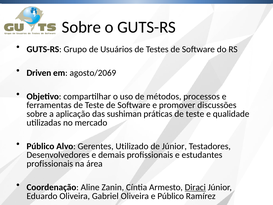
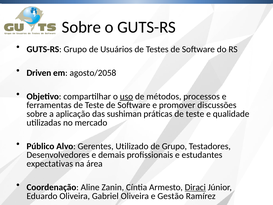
agosto/2069: agosto/2069 -> agosto/2058 (93, 73)
uso underline: none -> present (126, 96)
de Júnior: Júnior -> Grupo (174, 146)
profissionais: profissionais -> expectativas (50, 164)
e Público: Público -> Gestão (171, 196)
